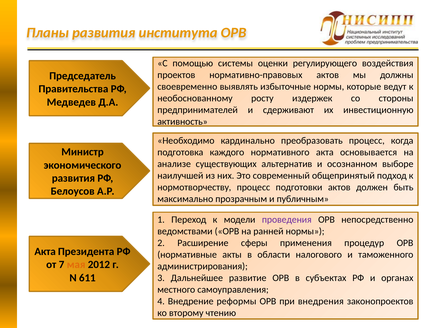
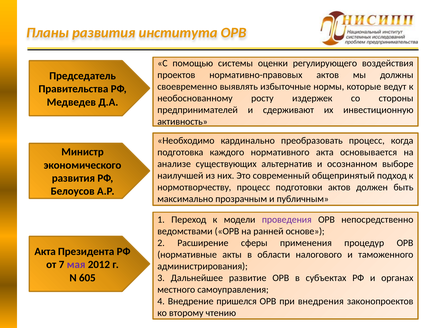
ранней нормы: нормы -> основе (305, 231)
мая colour: orange -> purple (76, 264)
611: 611 -> 605 (87, 278)
реформы: реформы -> пришелся (237, 301)
